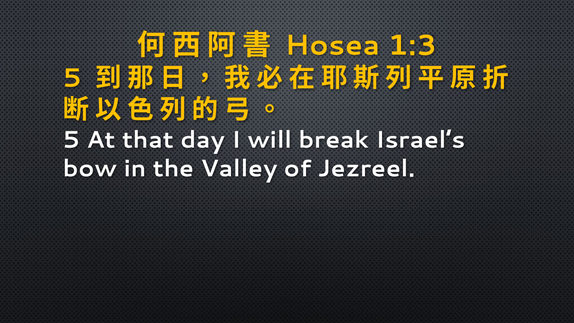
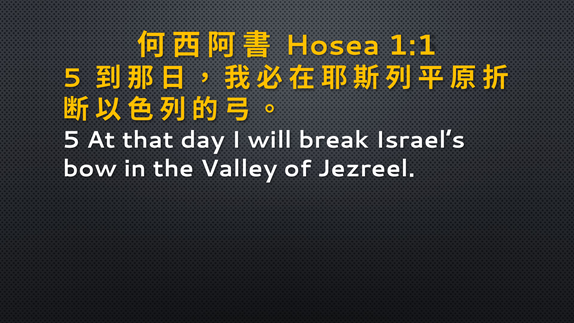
1:3: 1:3 -> 1:1 (412, 45)
